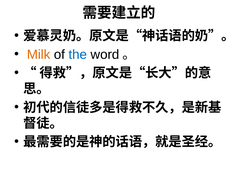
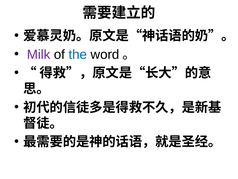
Milk colour: orange -> purple (39, 54)
